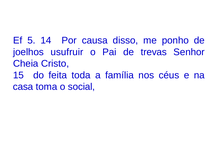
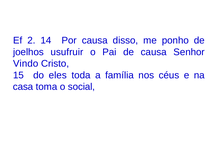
5: 5 -> 2 (31, 41)
de trevas: trevas -> causa (154, 52)
Cheia: Cheia -> Vindo (26, 64)
feita: feita -> eles (58, 75)
